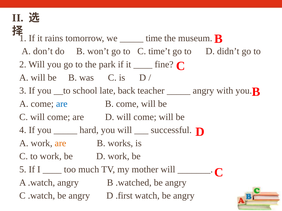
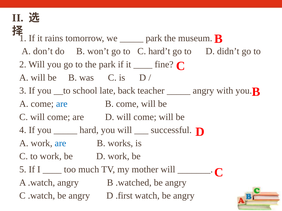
time: time -> park (154, 38)
time’t: time’t -> hard’t (159, 51)
are colour: orange -> blue (60, 144)
